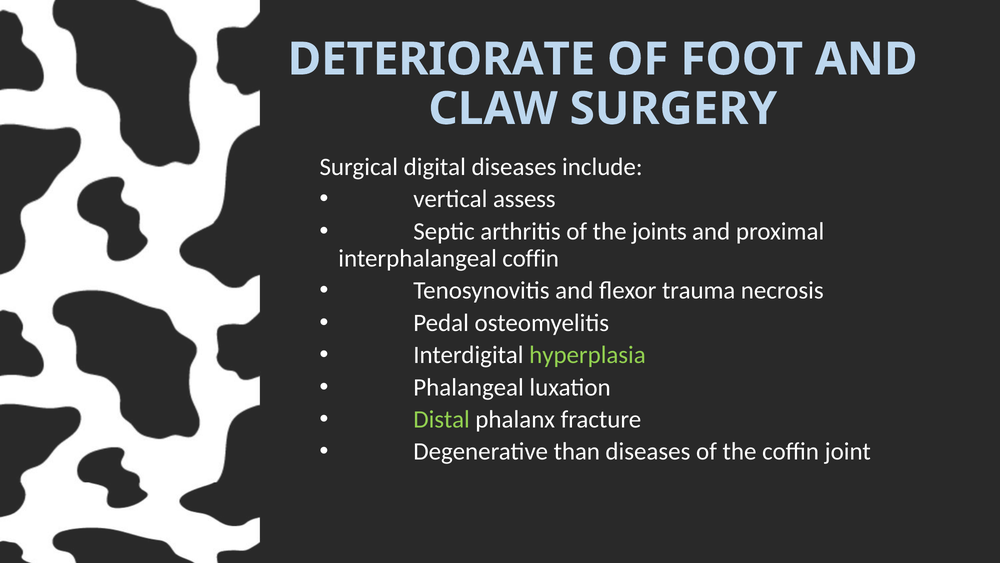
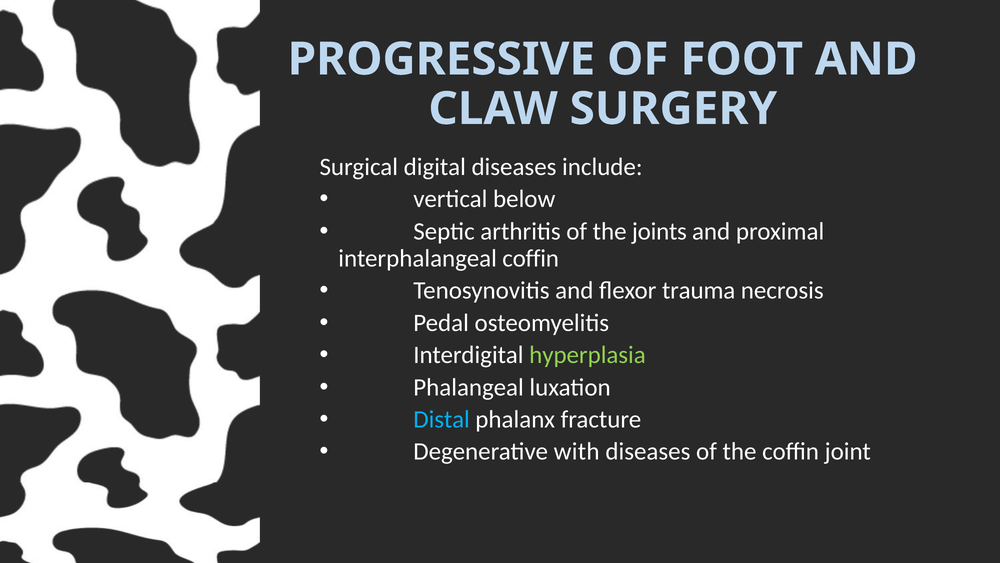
DETERIORATE: DETERIORATE -> PROGRESSIVE (441, 59)
assess: assess -> below (524, 199)
Distal colour: light green -> light blue (442, 419)
than: than -> with (577, 451)
